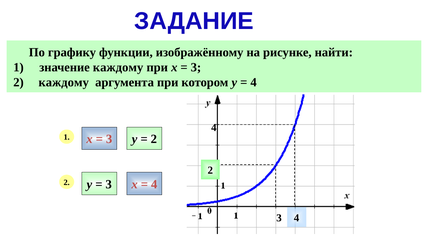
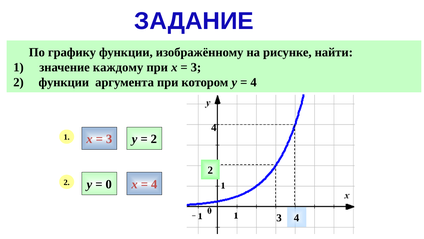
2 каждому: каждому -> функции (64, 82)
3: 3 -> 0 (109, 184)
